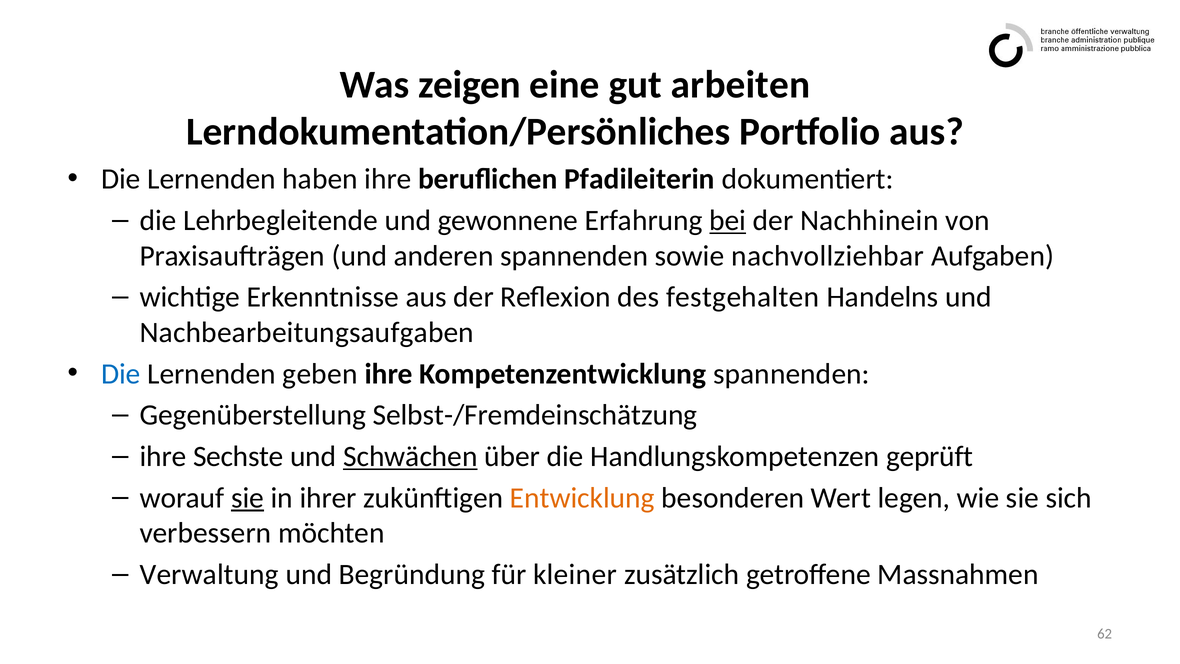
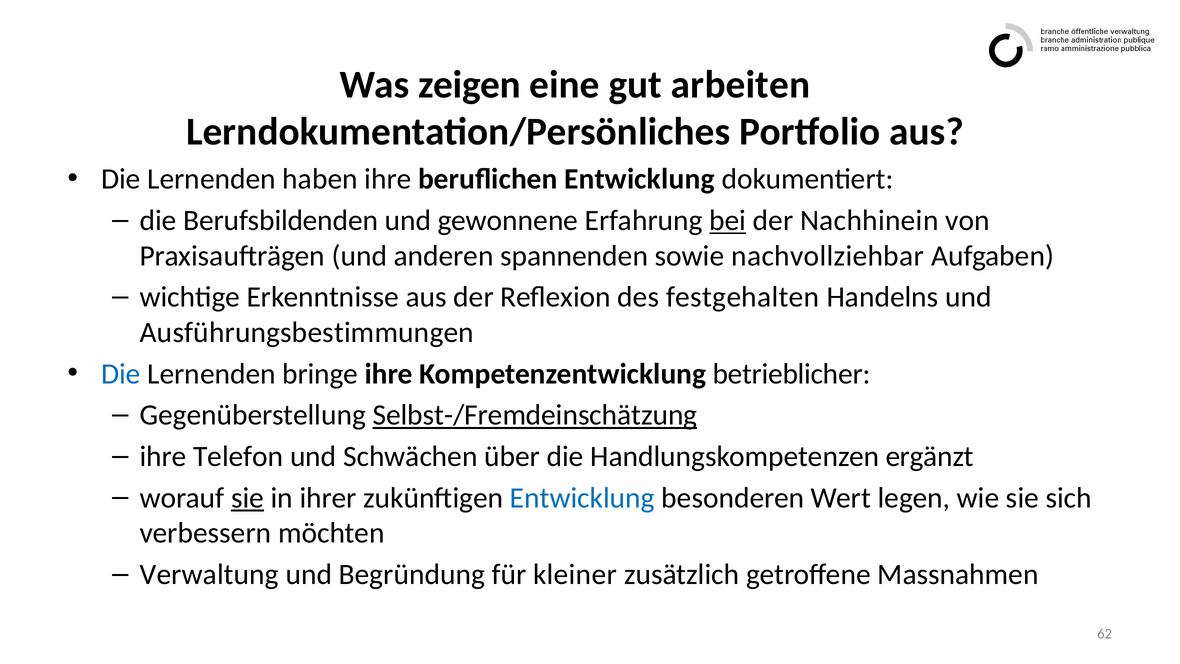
beruflichen Pfadileiterin: Pfadileiterin -> Entwicklung (639, 179)
Lehrbegleitende: Lehrbegleitende -> Berufsbildenden (281, 220)
Nachbearbeitungsaufgaben: Nachbearbeitungsaufgaben -> Ausführungsbestimmungen (307, 332)
geben: geben -> bringe (320, 374)
Kompetenzentwicklung spannenden: spannenden -> betrieblicher (792, 374)
Selbst-/Fremdeinschätzung underline: none -> present (535, 415)
Sechste: Sechste -> Telefon (238, 456)
Schwächen underline: present -> none (410, 456)
geprüft: geprüft -> ergänzt (930, 456)
Entwicklung colour: orange -> blue (582, 498)
